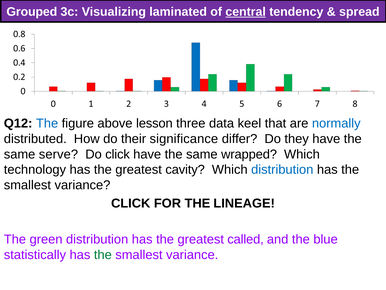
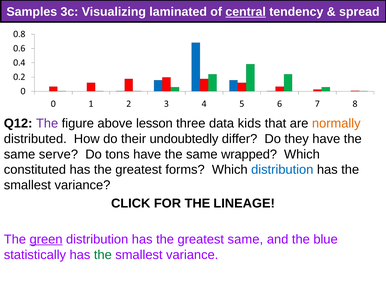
Grouped: Grouped -> Samples (32, 12)
The colour: blue -> purple (47, 123)
keel: keel -> kids (249, 123)
normally colour: blue -> orange (336, 123)
significance: significance -> undoubtedly (184, 139)
Do click: click -> tons (117, 154)
technology: technology -> constituted (35, 169)
cavity: cavity -> forms (185, 169)
green underline: none -> present (46, 239)
greatest called: called -> same (245, 239)
